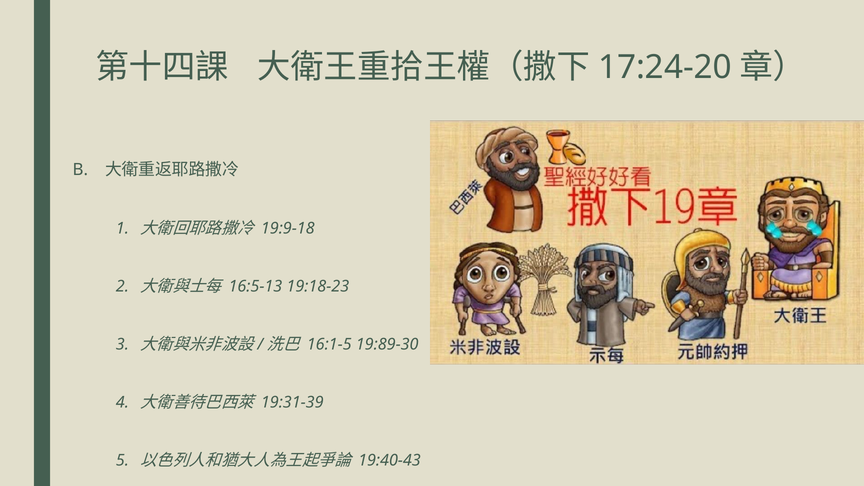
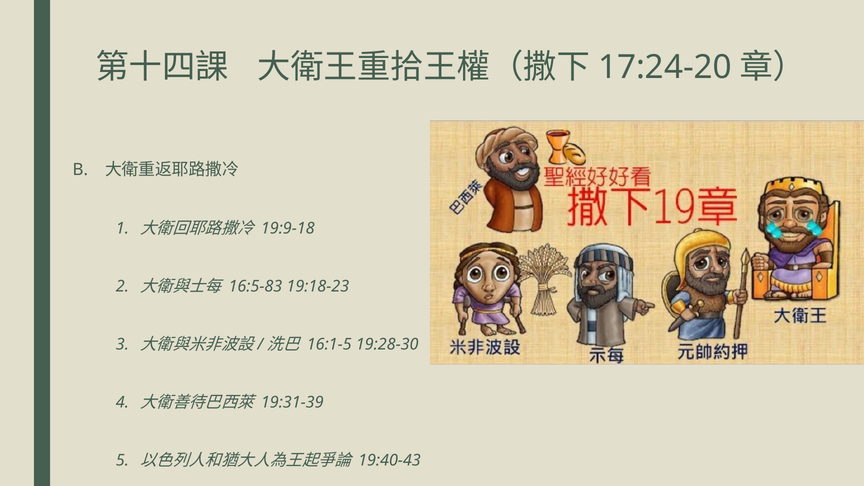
16:5-13: 16:5-13 -> 16:5-83 (255, 286)
19:89-30: 19:89-30 -> 19:28-30 (387, 344)
